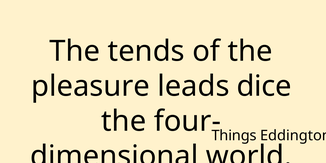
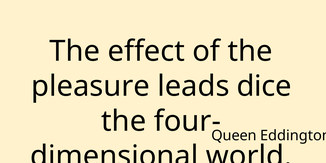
tends: tends -> effect (146, 51)
Things: Things -> Queen (234, 136)
